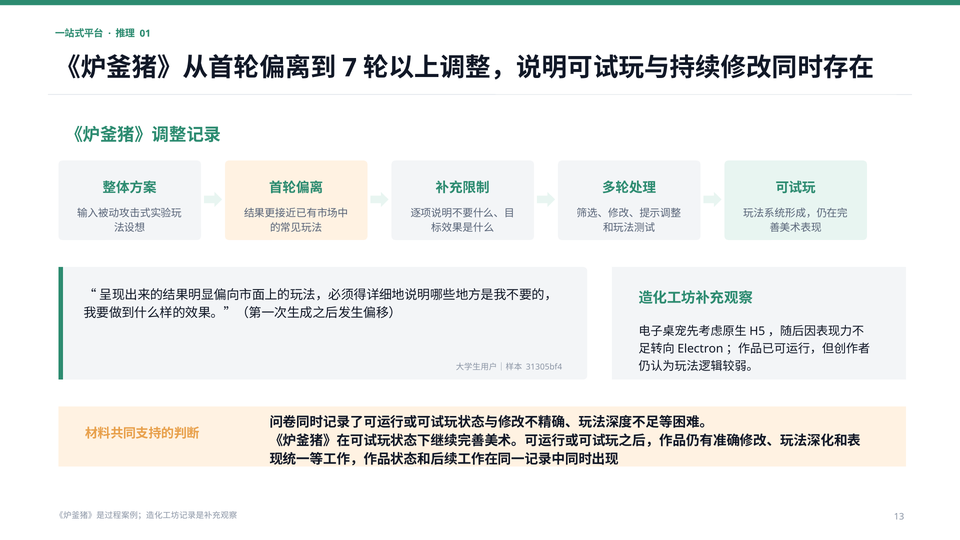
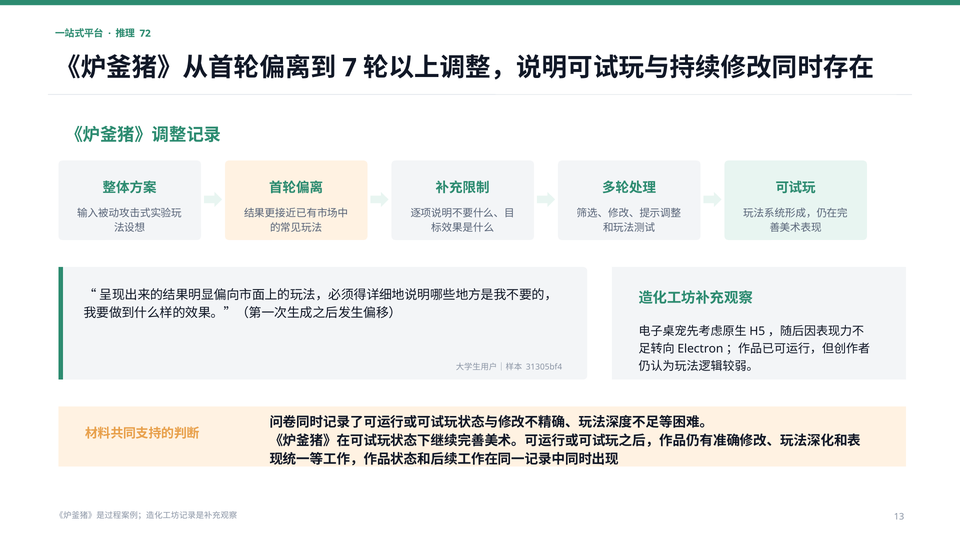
01: 01 -> 72 (145, 33)
